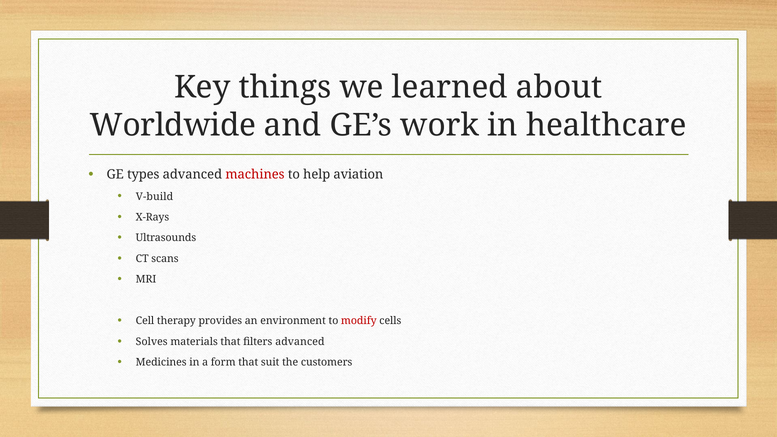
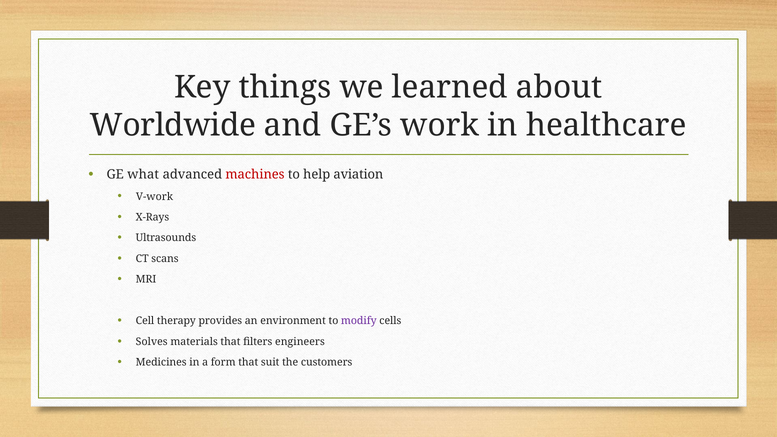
types: types -> what (143, 175)
V-build: V-build -> V-work (154, 197)
modify colour: red -> purple (359, 321)
filters advanced: advanced -> engineers (300, 342)
